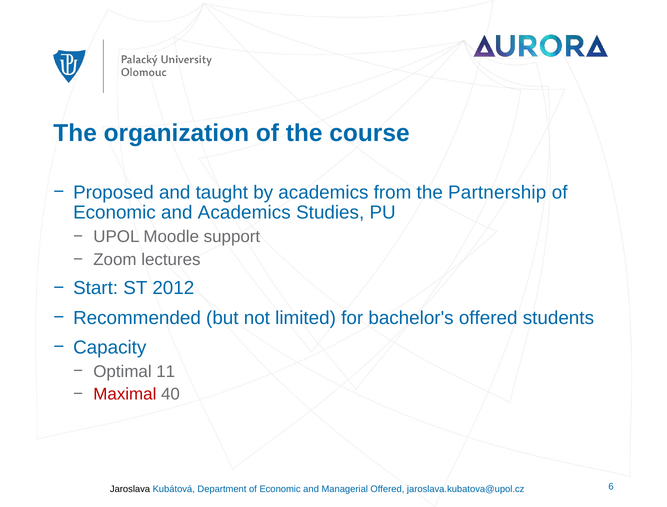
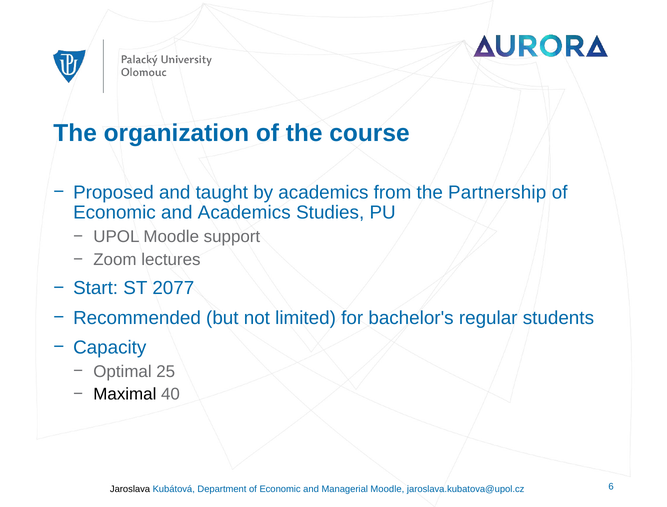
2012: 2012 -> 2077 (173, 288)
bachelor's offered: offered -> regular (488, 318)
11: 11 -> 25 (166, 371)
Maximal colour: red -> black (125, 394)
Managerial Offered: Offered -> Moodle (387, 489)
